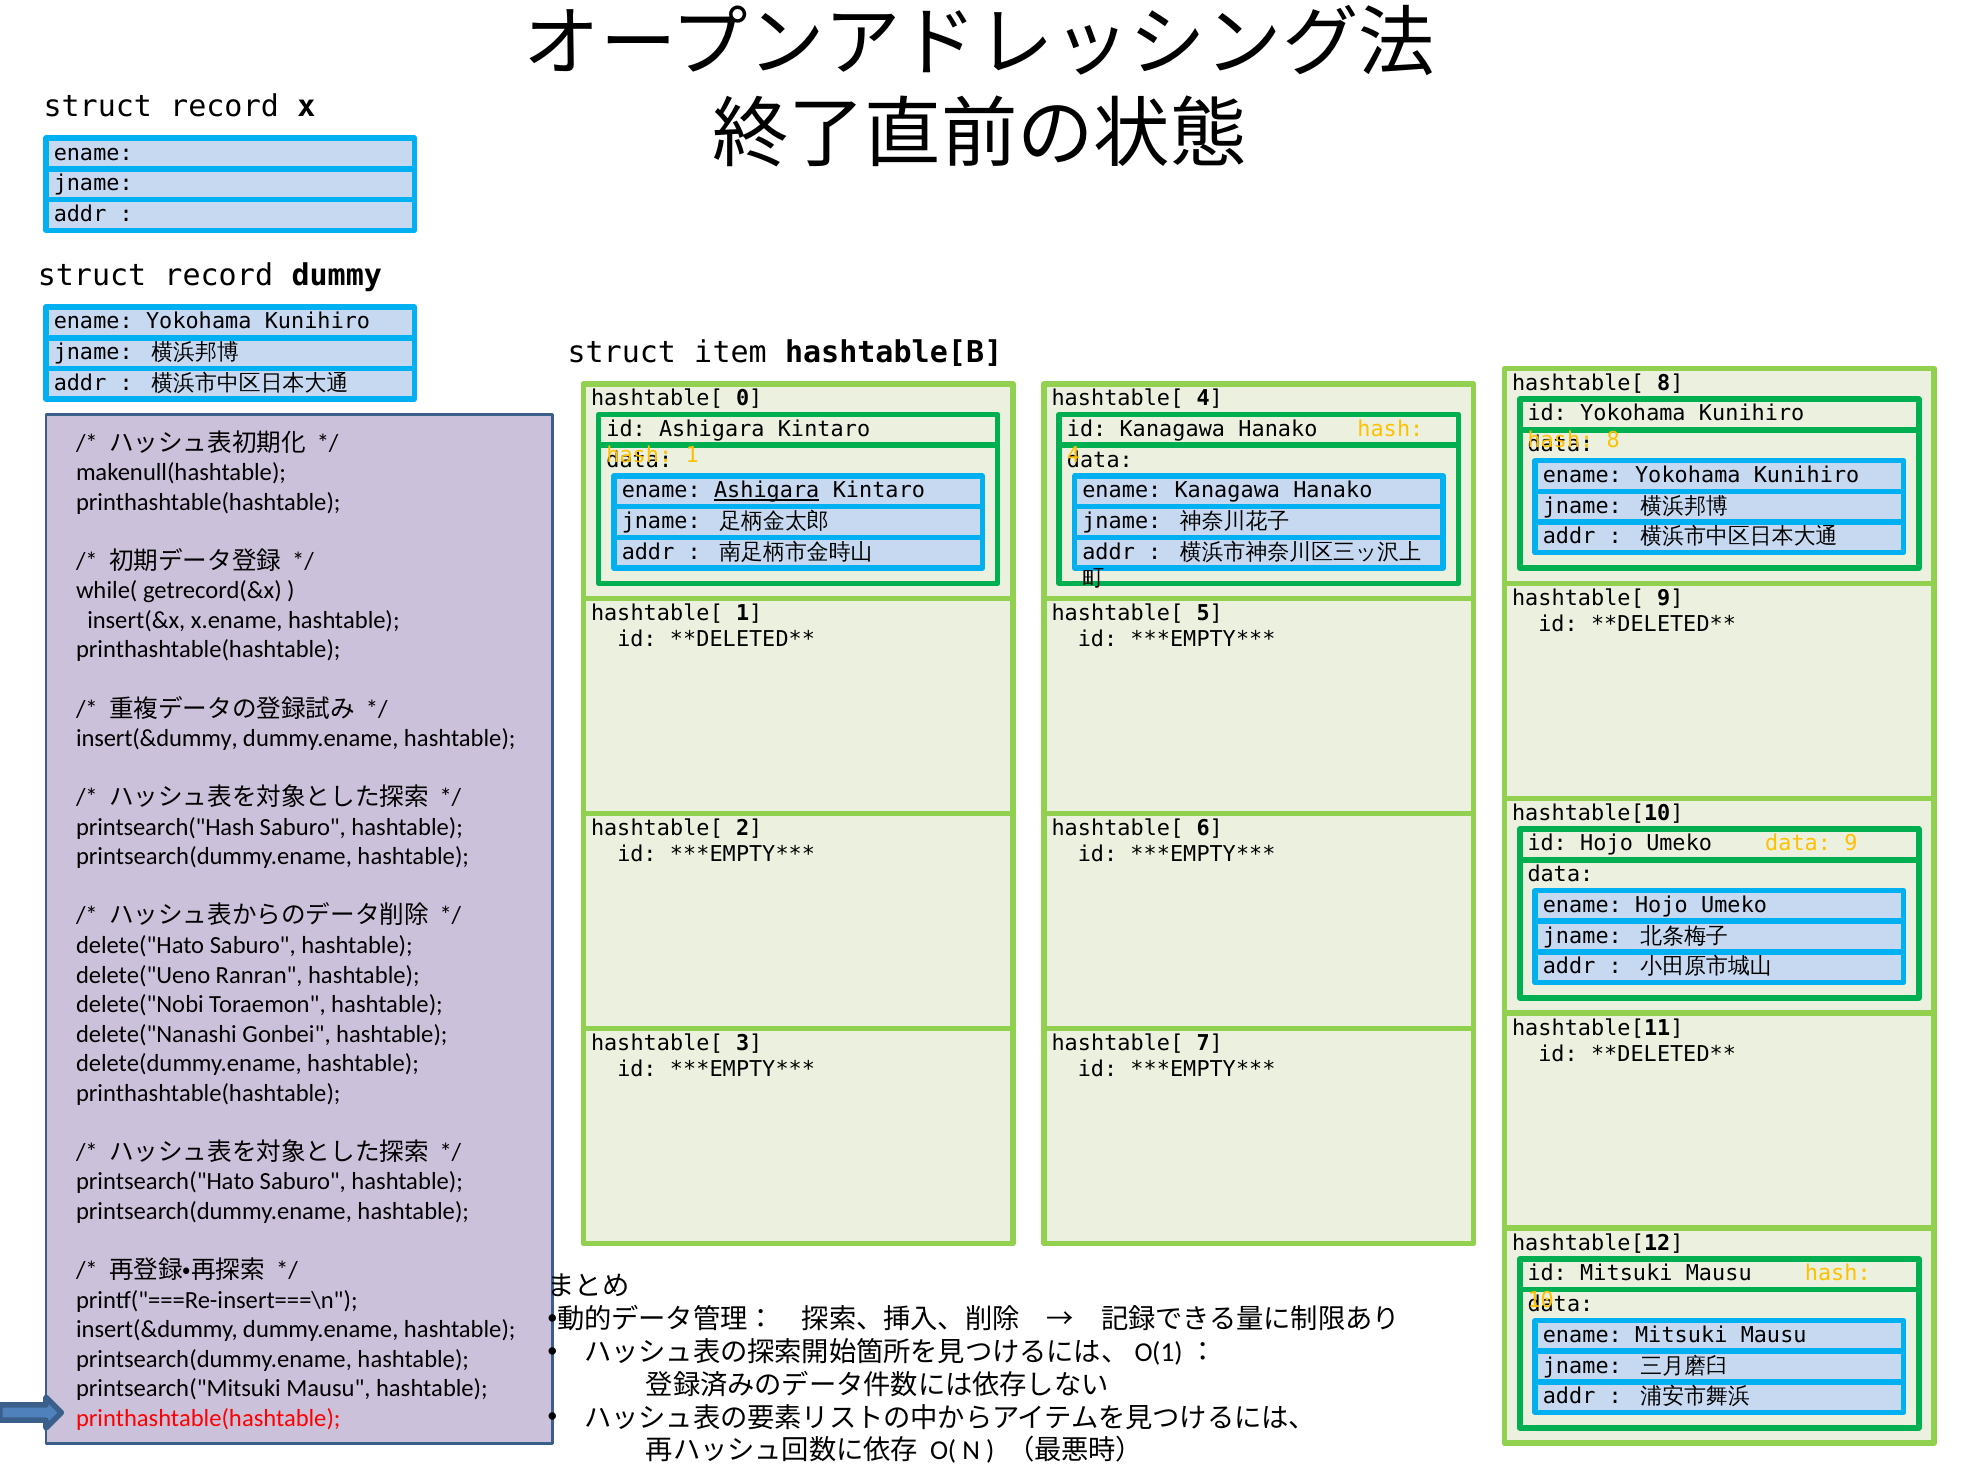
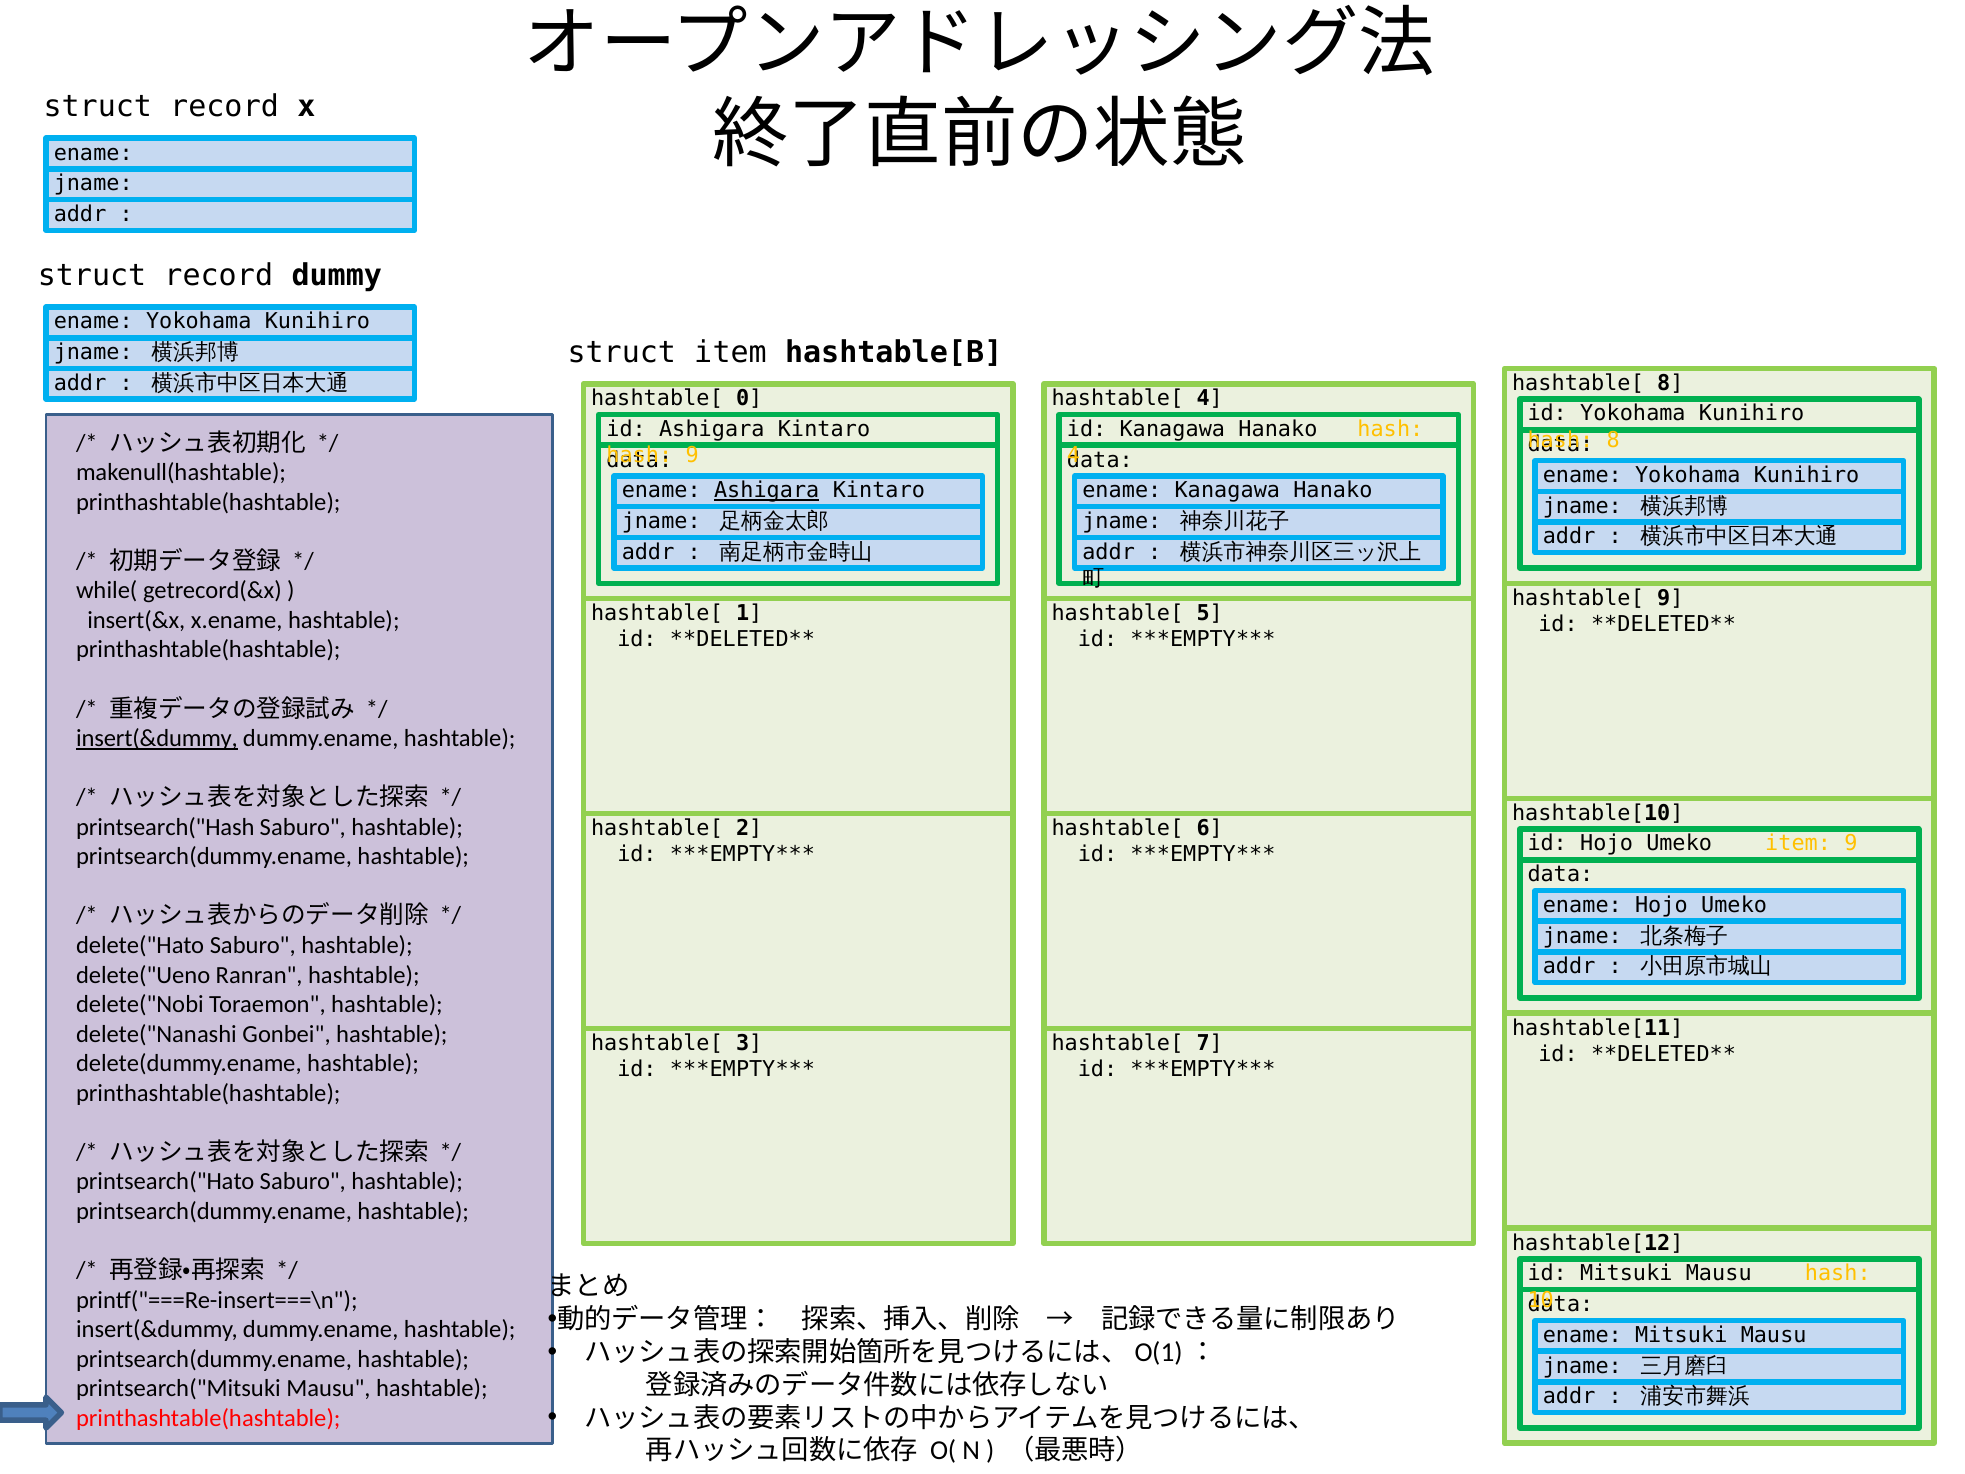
1: 1 -> 9 (692, 455)
insert(&dummy underline: none -> present (157, 738)
data: data -> item (1798, 844)
